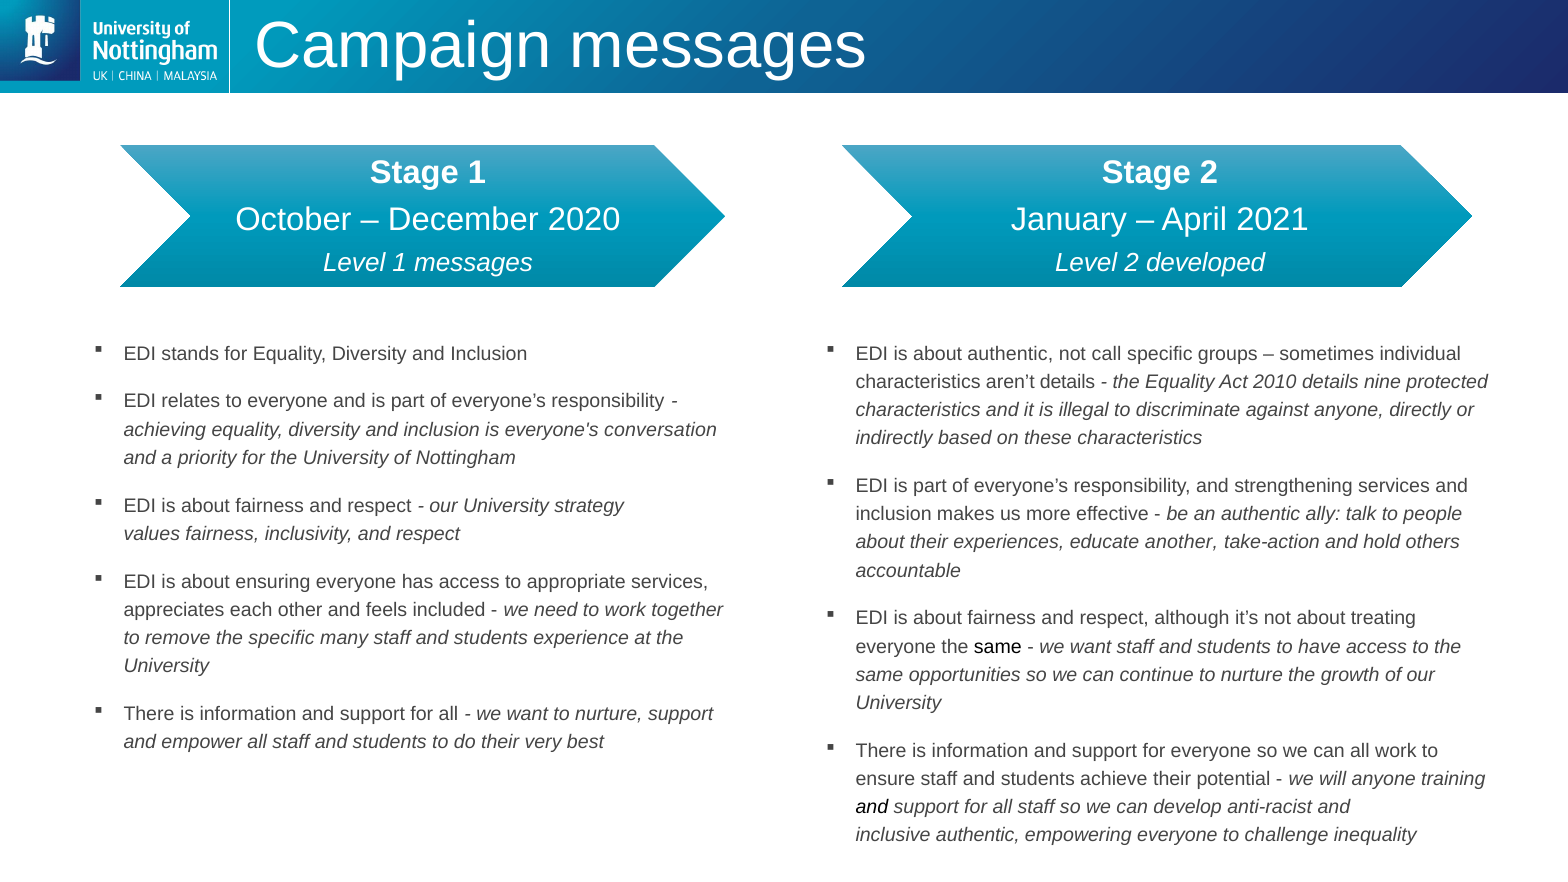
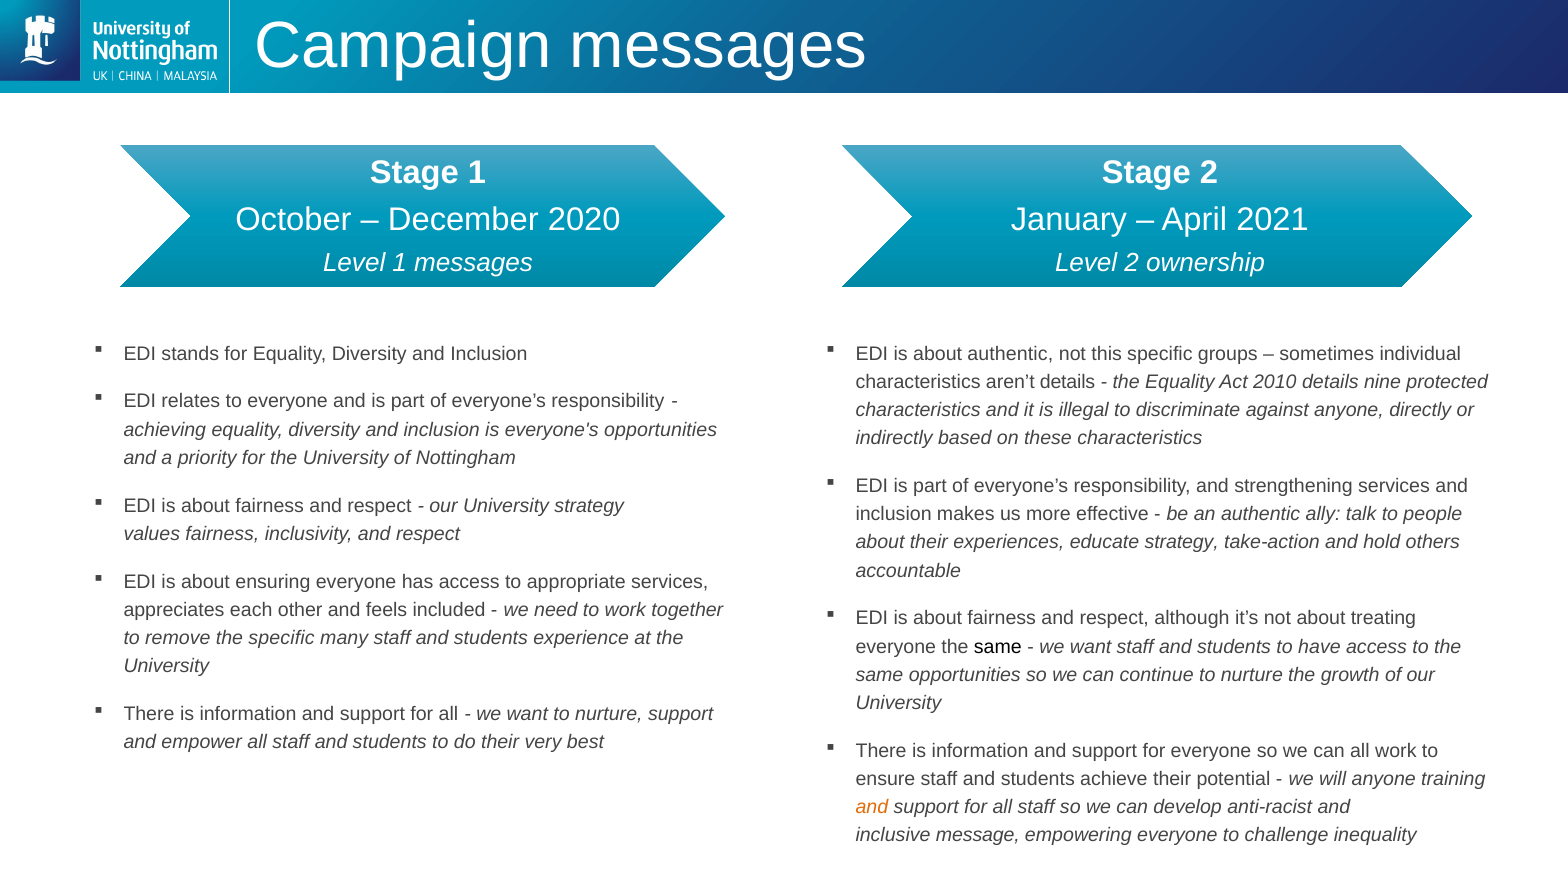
developed: developed -> ownership (1206, 263)
call: call -> this (1107, 354)
everyone's conversation: conversation -> opportunities (661, 430)
educate another: another -> strategy (1182, 542)
and colour: black -> orange (872, 807)
inclusive authentic: authentic -> message (978, 835)
